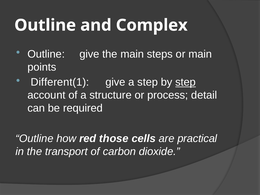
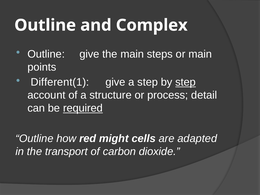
required underline: none -> present (83, 108)
those: those -> might (114, 139)
practical: practical -> adapted (197, 139)
